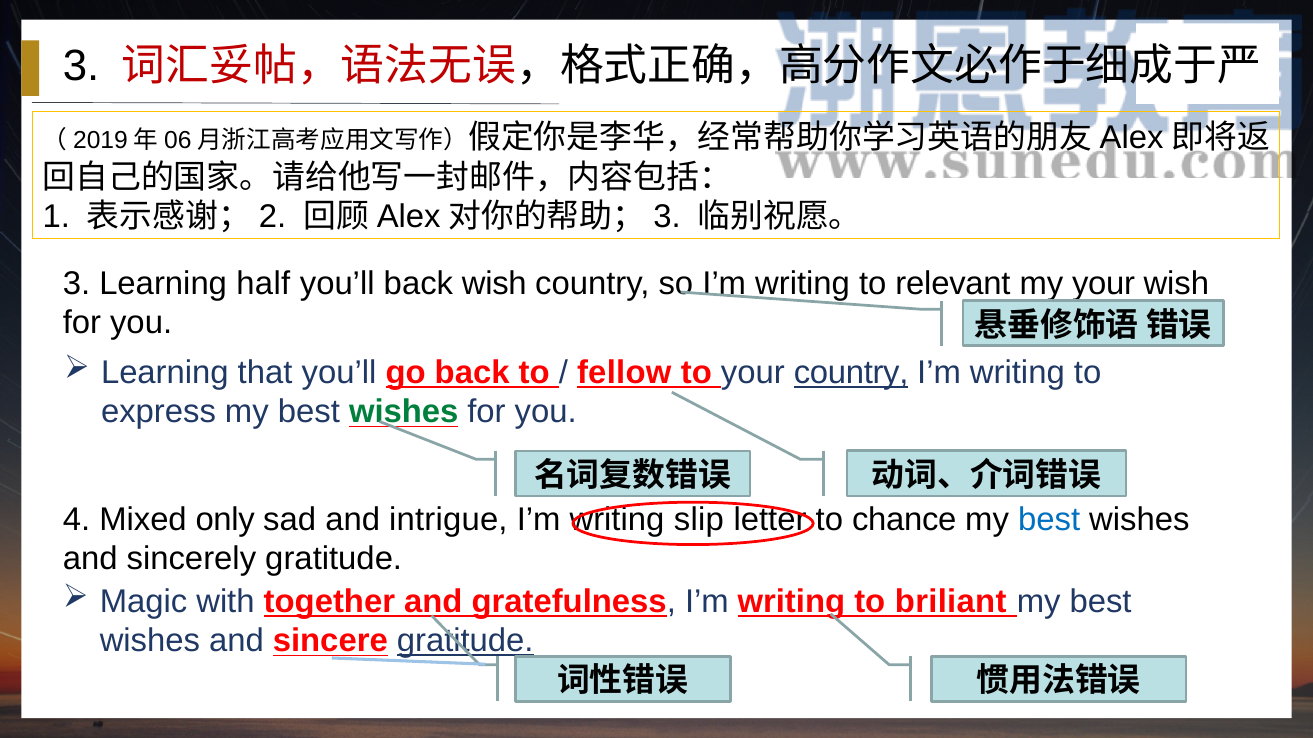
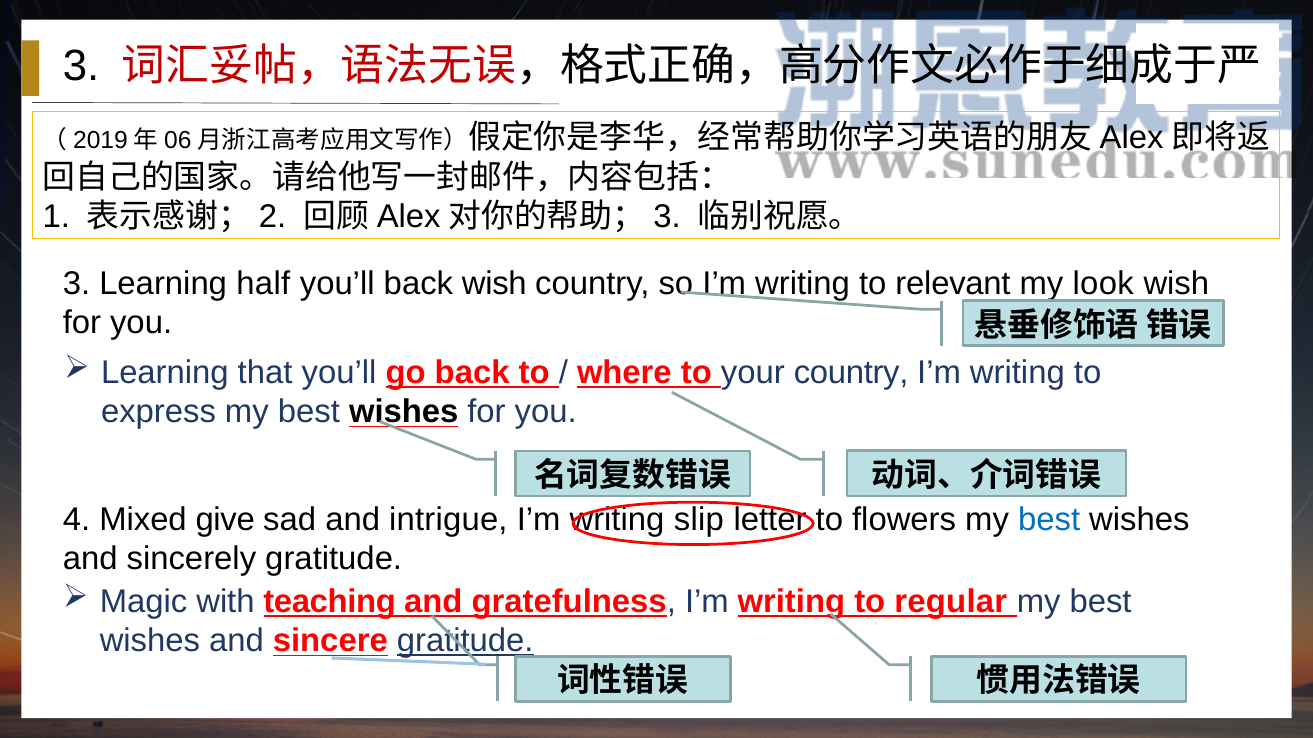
my your: your -> look (1103, 284)
fellow: fellow -> where (624, 373)
country underline: present -> none (851, 373)
wishes colour: green -> black (404, 412)
only: only -> give (225, 520)
chance: chance -> flowers (904, 520)
together: together -> teaching (330, 602)
briliant: briliant -> regular (951, 602)
